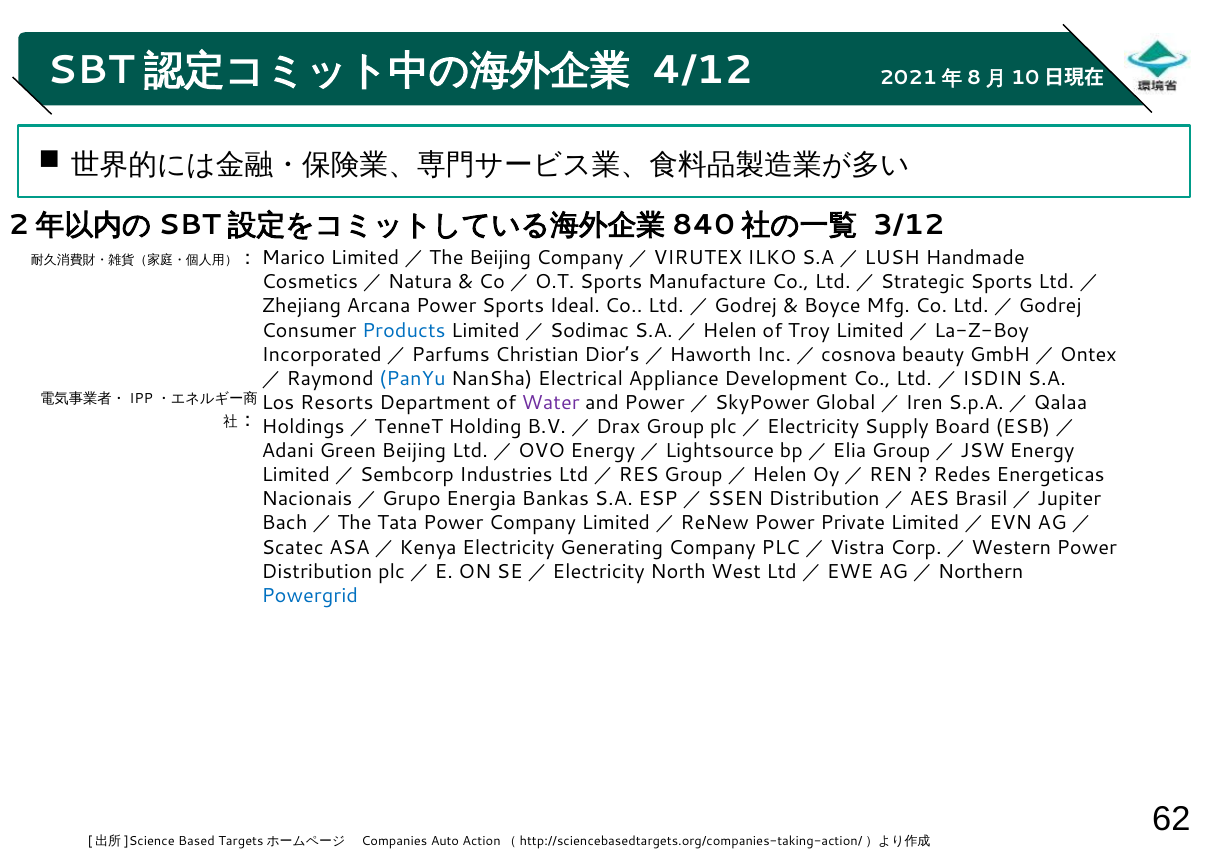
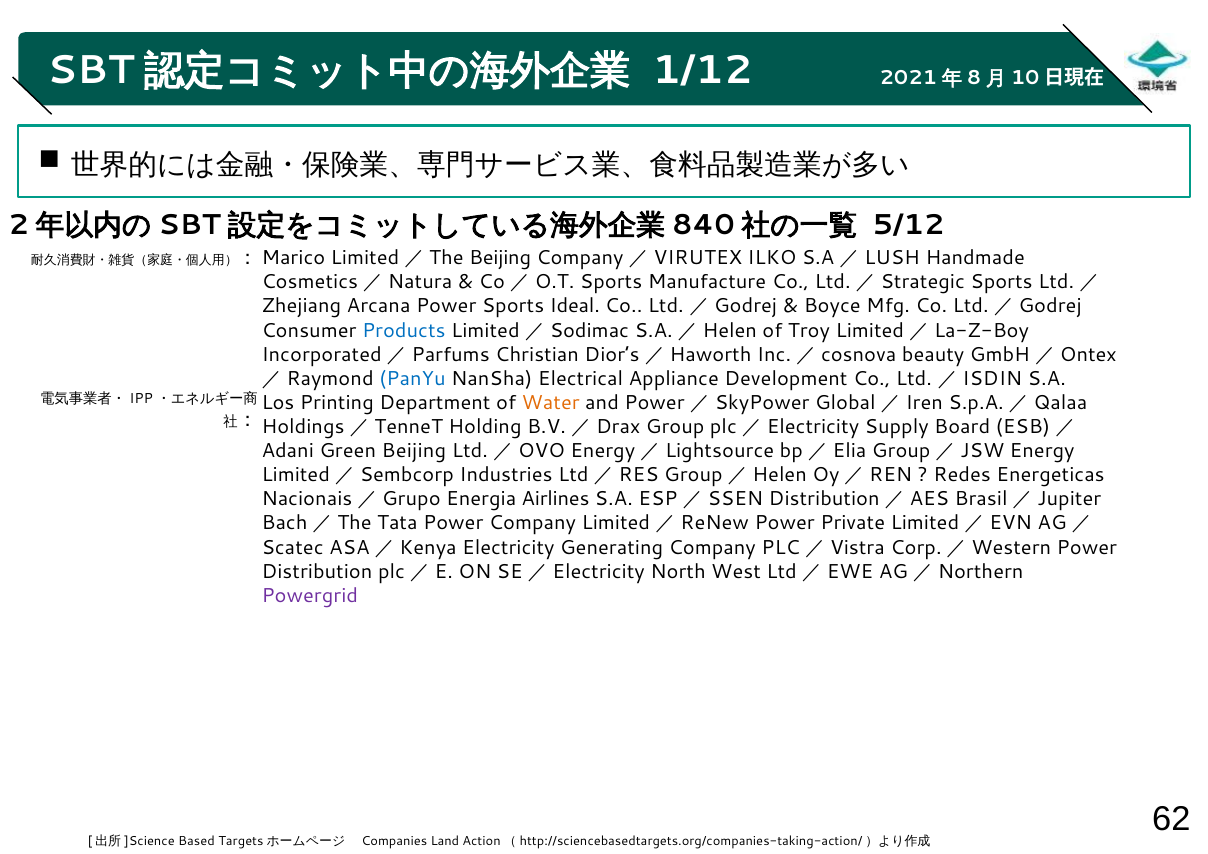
4/12: 4/12 -> 1/12 (702, 71)
3/12: 3/12 -> 5/12 (909, 225)
Resorts: Resorts -> Printing (337, 403)
Water colour: purple -> orange (551, 403)
Bankas: Bankas -> Airlines (556, 499)
Powergrid colour: blue -> purple (310, 596)
Auto: Auto -> Land (445, 842)
